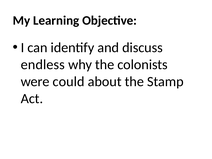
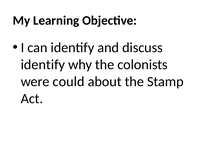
endless: endless -> identify (43, 65)
